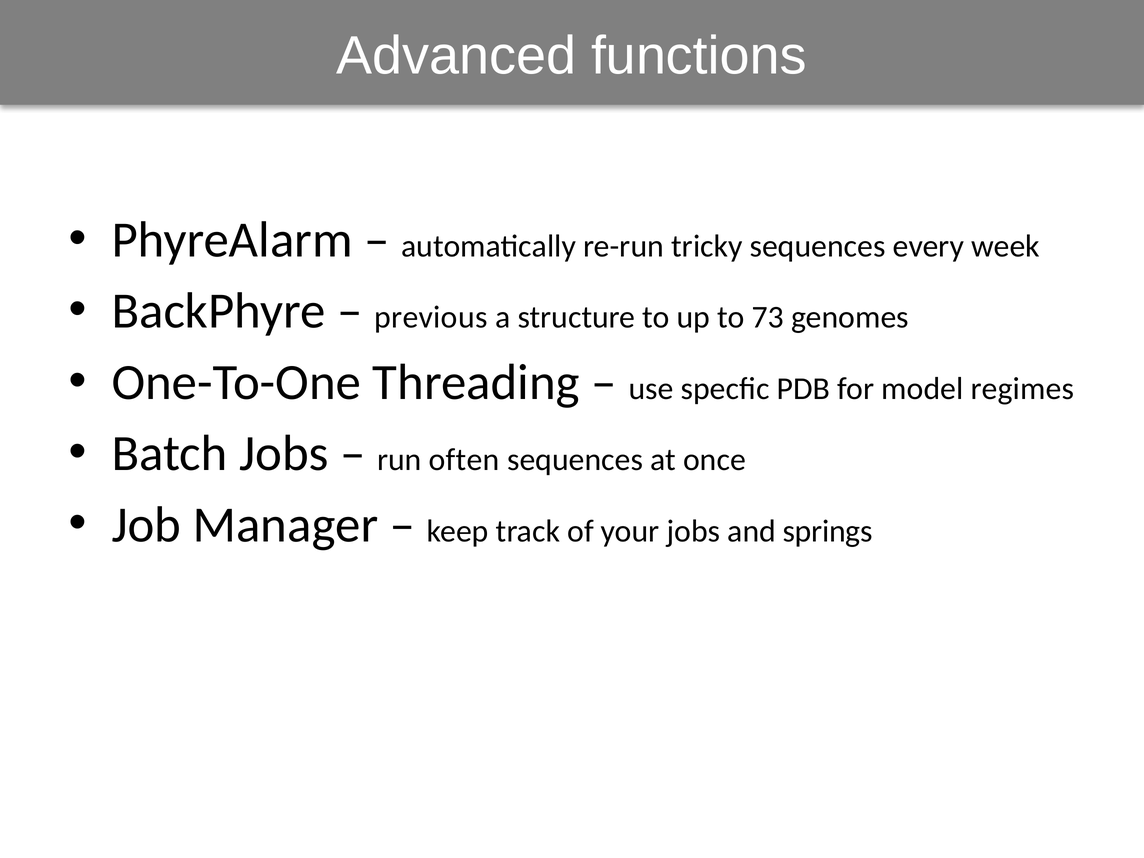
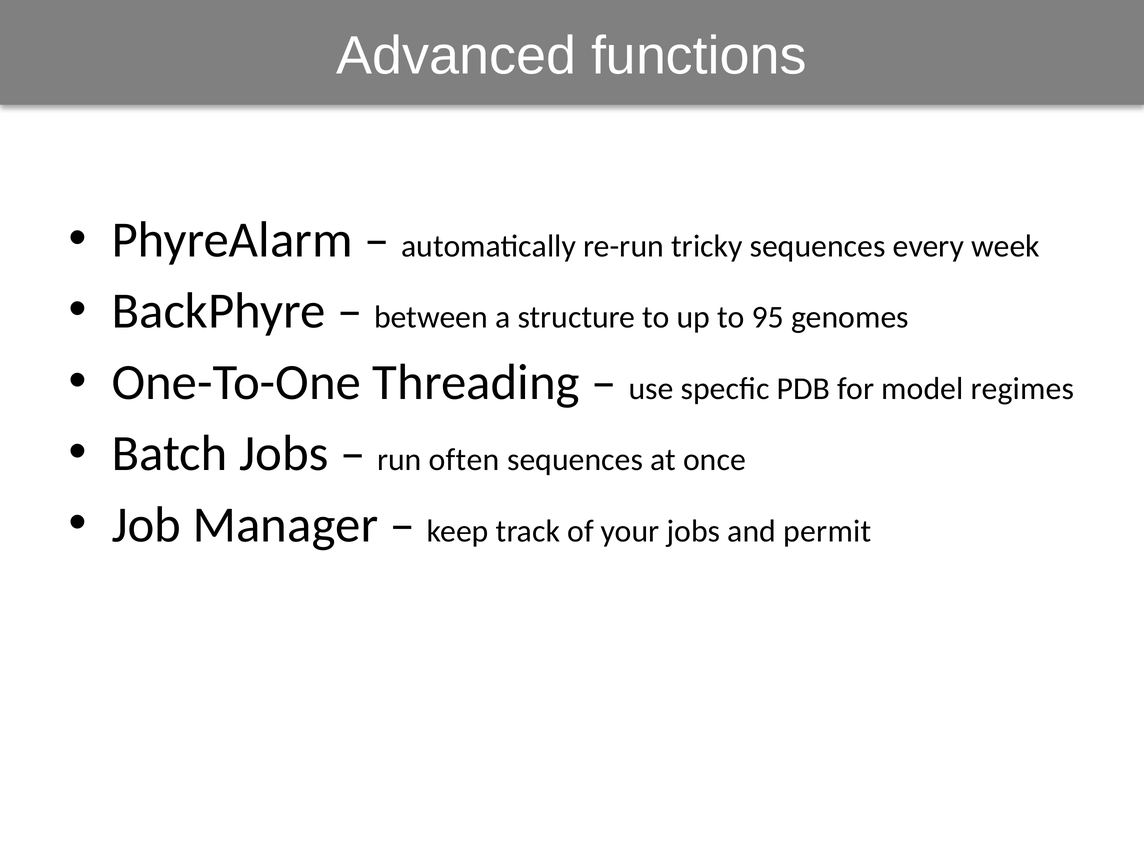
previous: previous -> between (431, 317)
73: 73 -> 95 (768, 317)
springs: springs -> permit (827, 531)
